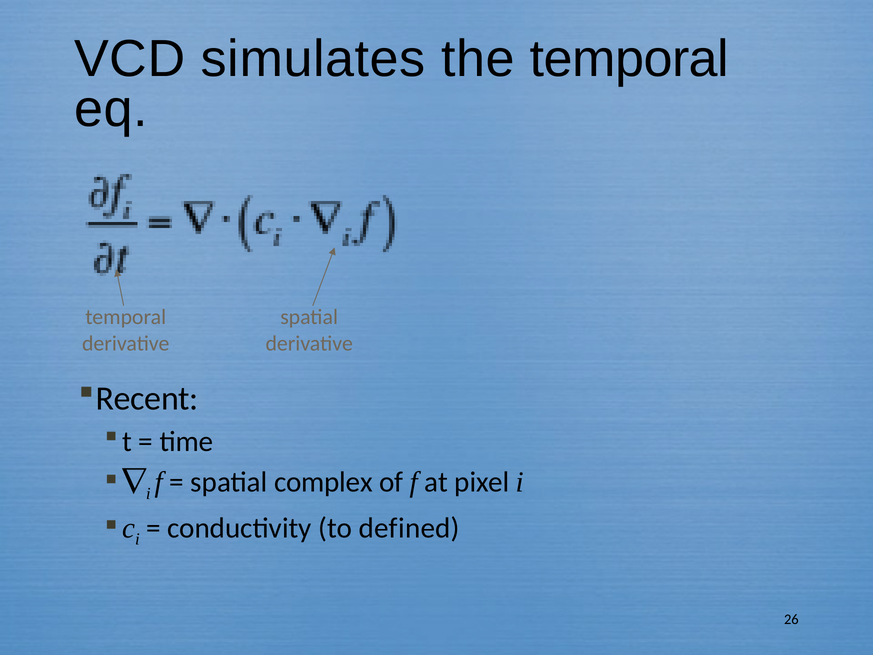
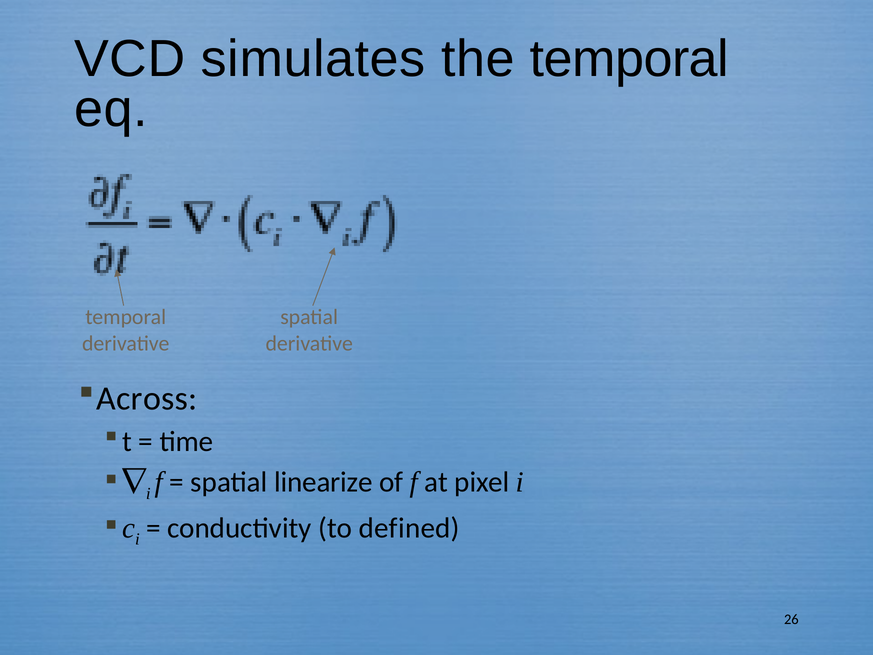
Recent: Recent -> Across (147, 398)
complex: complex -> linearize (323, 482)
